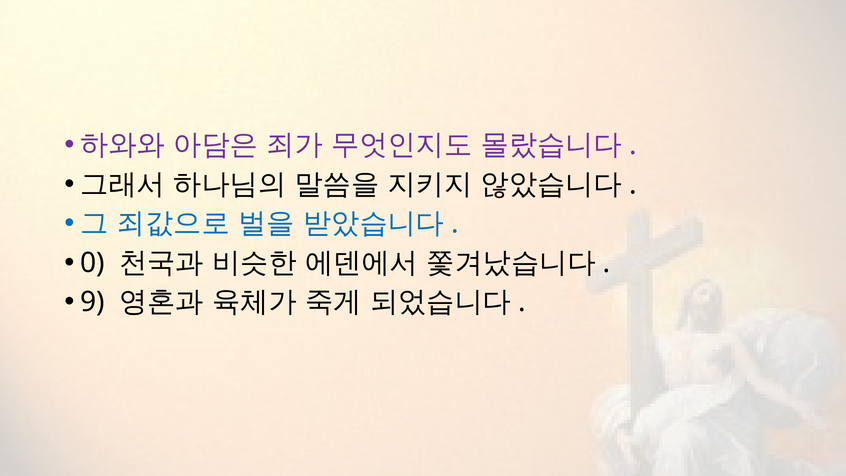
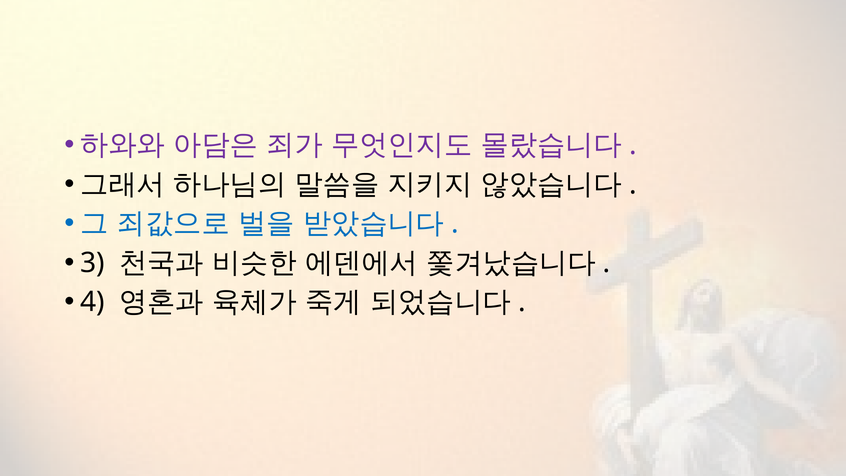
0: 0 -> 3 (93, 263)
9: 9 -> 4 (93, 302)
